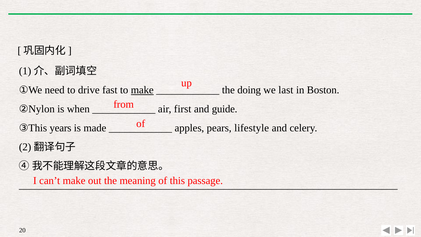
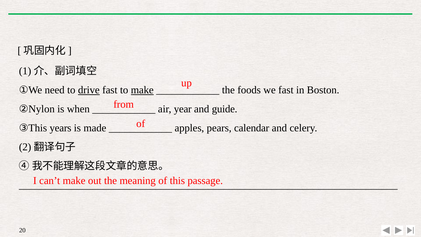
drive underline: none -> present (89, 90)
doing: doing -> foods (249, 90)
we last: last -> fast (286, 90)
first: first -> year (183, 109)
lifestyle: lifestyle -> calendar (252, 128)
